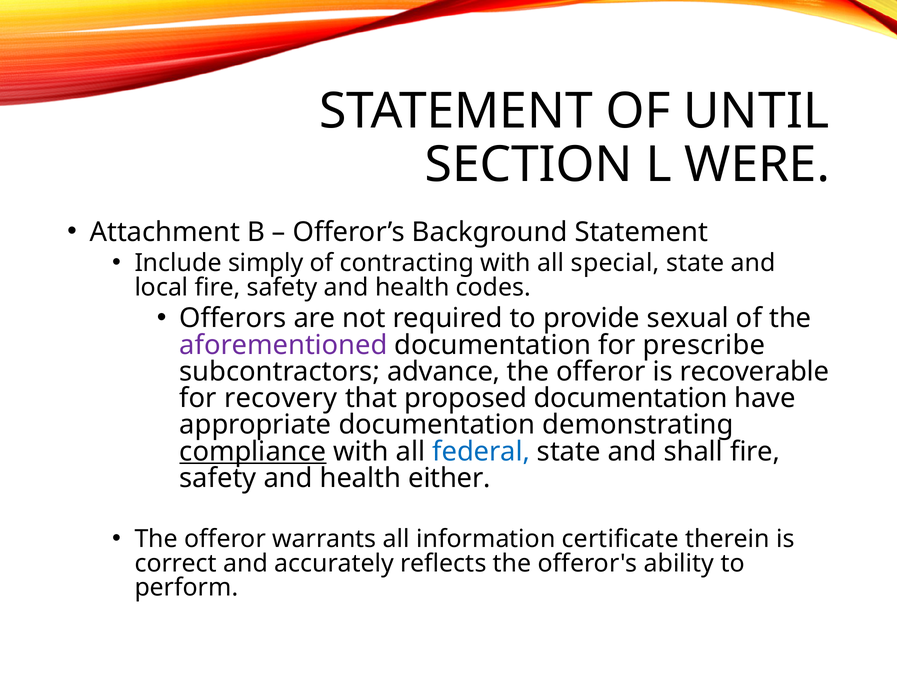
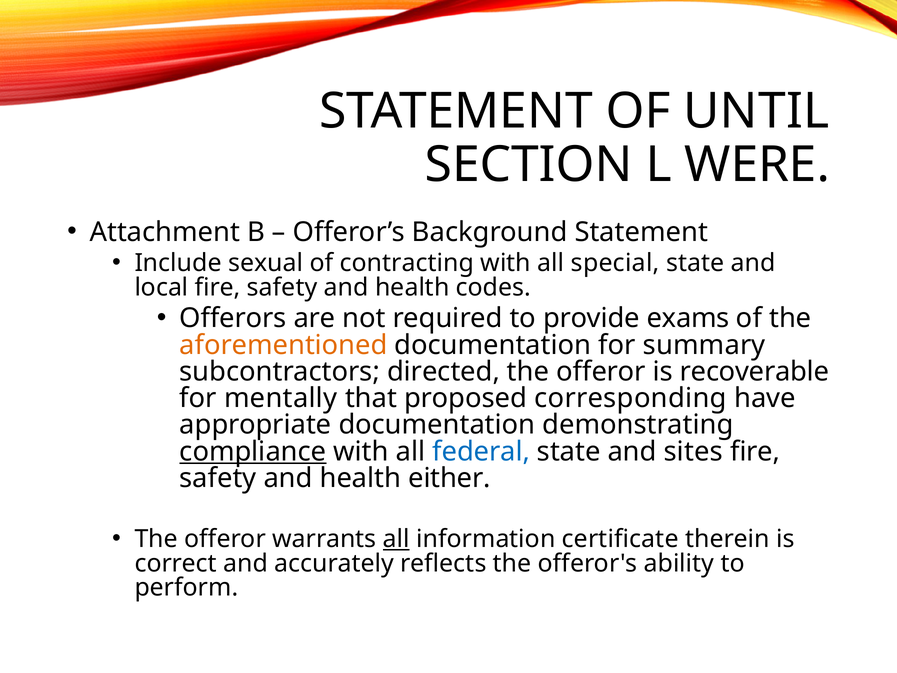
simply: simply -> sexual (266, 263)
sexual: sexual -> exams (688, 318)
aforementioned colour: purple -> orange (283, 345)
prescribe: prescribe -> summary (704, 345)
advance: advance -> directed (443, 372)
recovery: recovery -> mentally (281, 398)
proposed documentation: documentation -> corresponding (630, 398)
shall: shall -> sites (693, 451)
all underline: none -> present (396, 539)
